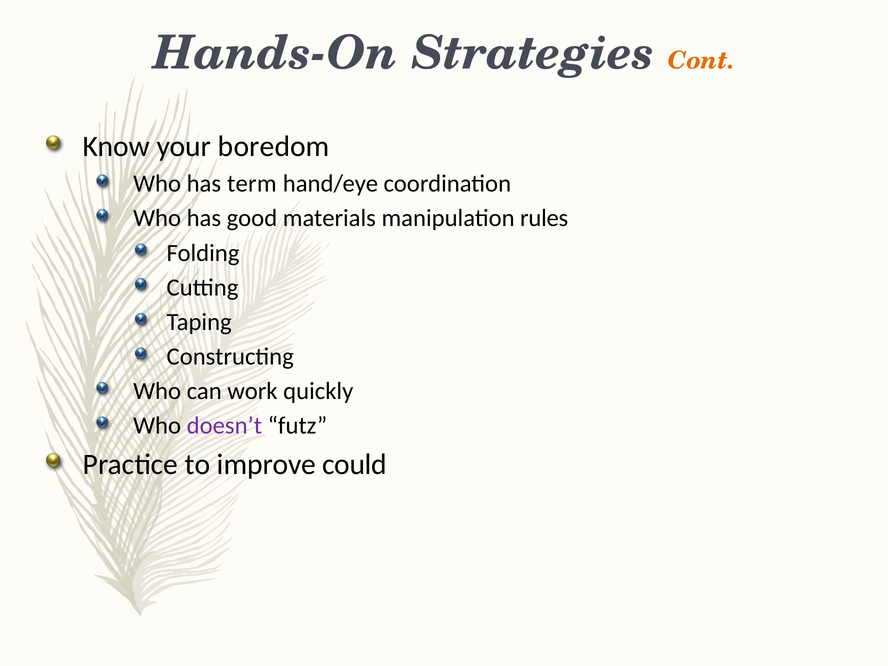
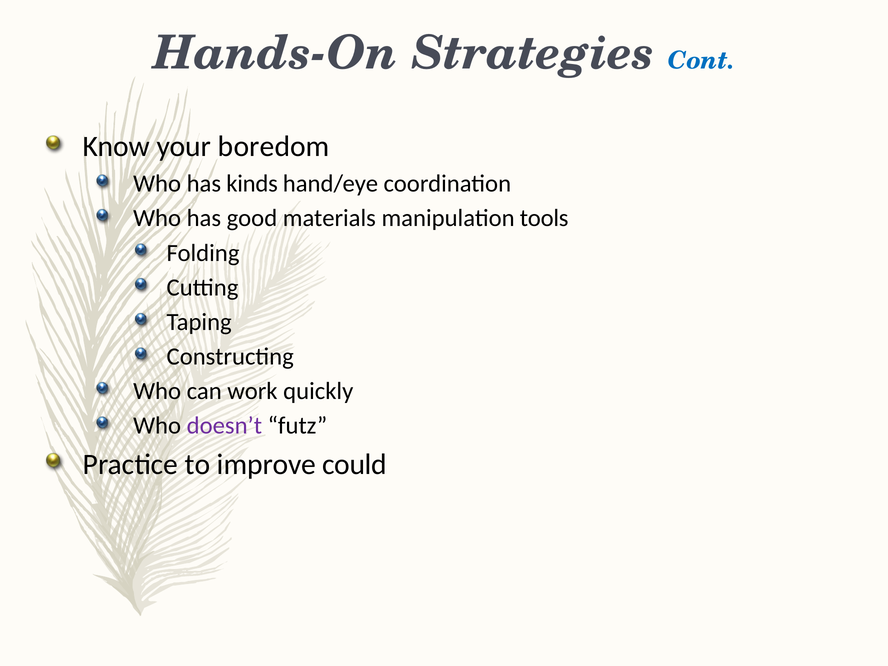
Cont colour: orange -> blue (701, 61)
term: term -> kinds (252, 184)
rules: rules -> tools (544, 218)
